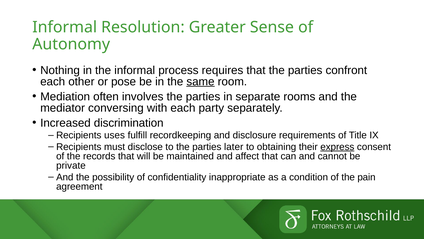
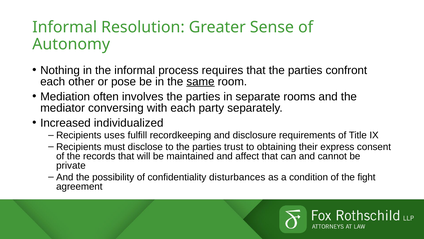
discrimination: discrimination -> individualized (129, 123)
later: later -> trust (234, 147)
express underline: present -> none (337, 147)
inappropriate: inappropriate -> disturbances (237, 177)
pain: pain -> fight (366, 177)
